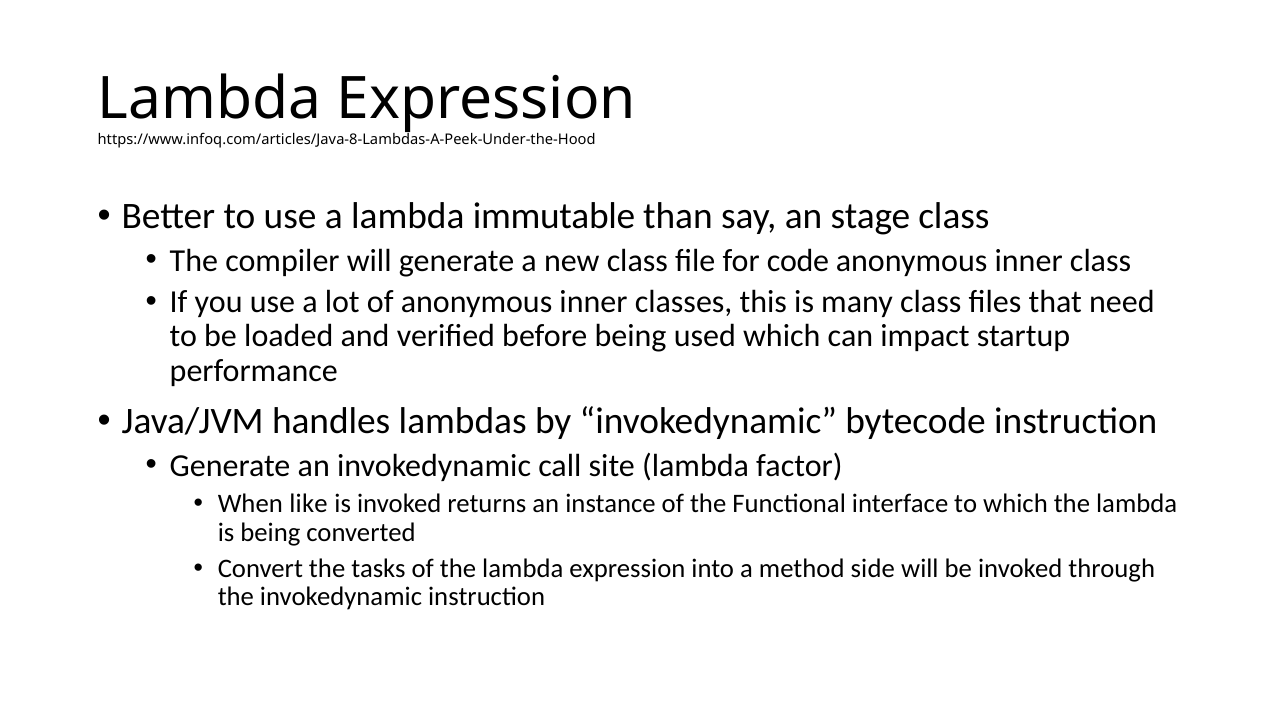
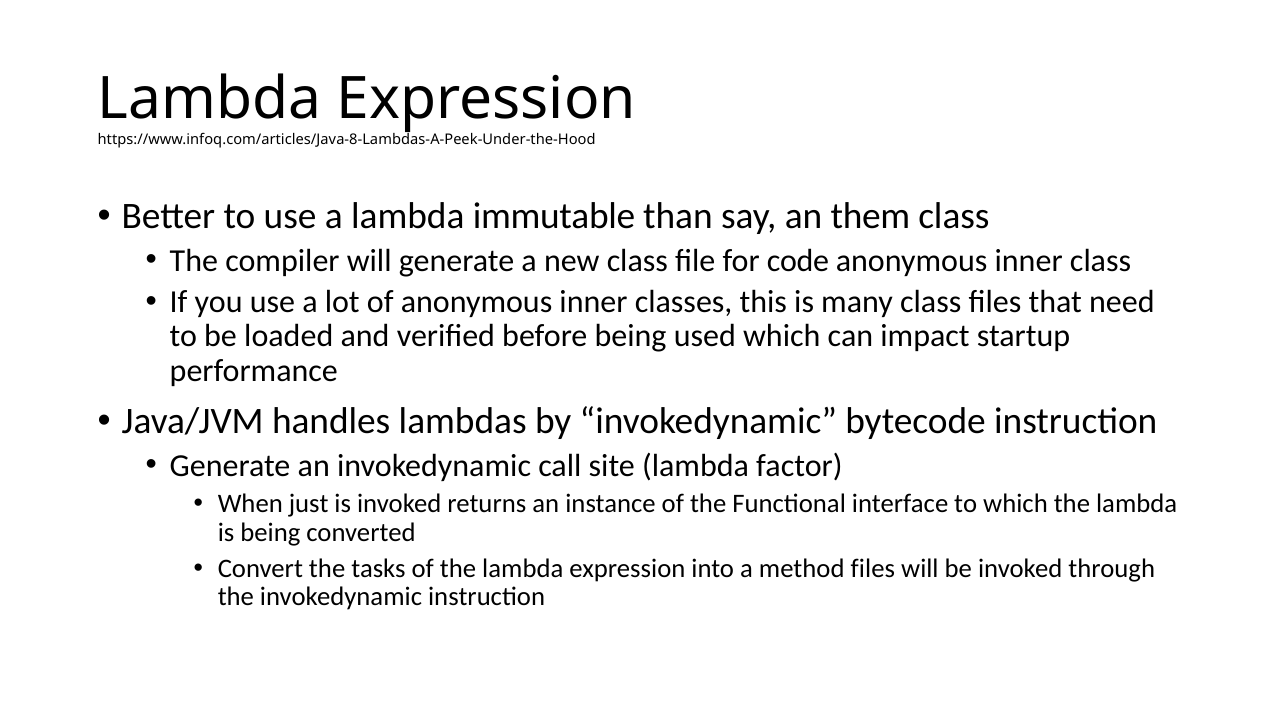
stage: stage -> them (870, 217)
like: like -> just (309, 504)
method side: side -> files (873, 569)
